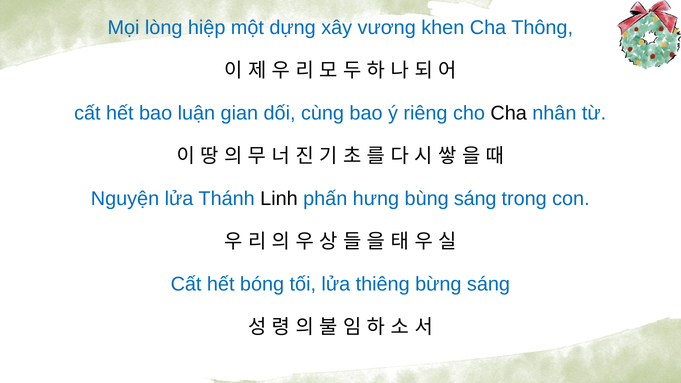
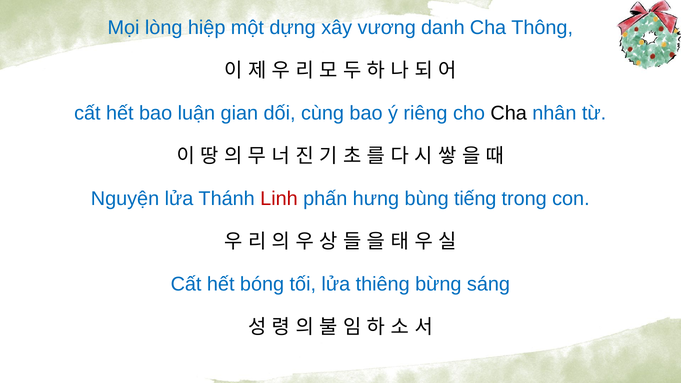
khen: khen -> danh (443, 28)
Linh colour: black -> red (279, 199)
bùng sáng: sáng -> tiếng (475, 199)
